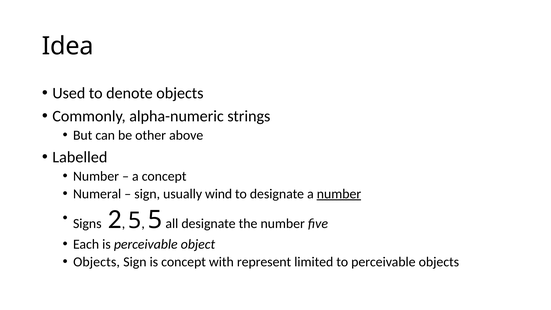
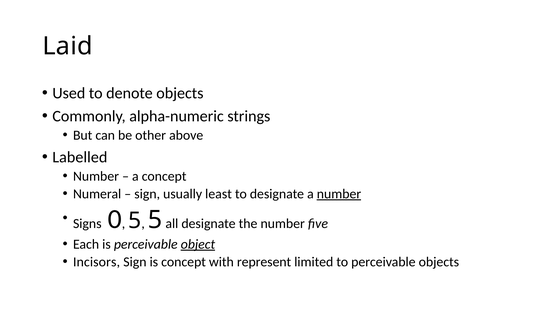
Idea: Idea -> Laid (68, 46)
wind: wind -> least (219, 194)
2: 2 -> 0 (115, 219)
object underline: none -> present (198, 244)
Objects: Objects -> Incisors (97, 262)
